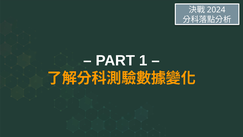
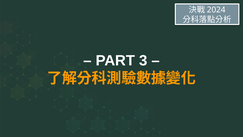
1: 1 -> 3 (143, 60)
